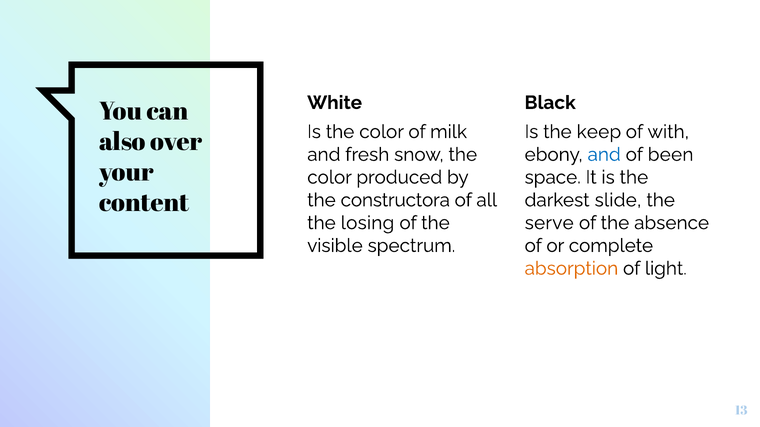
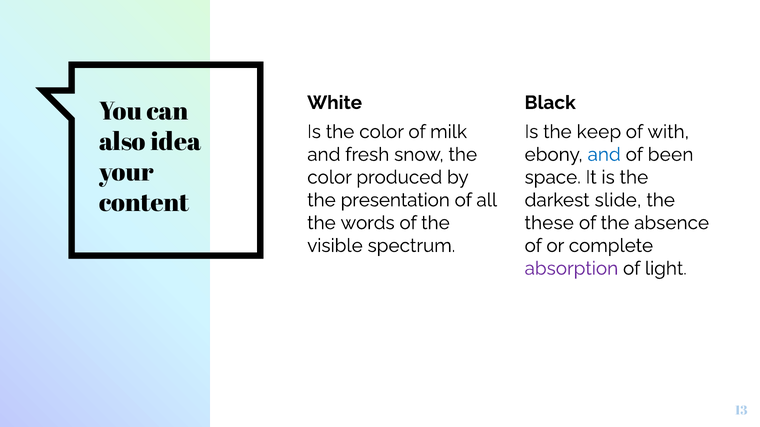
over: over -> idea (176, 142)
constructora: constructora -> presentation (395, 200)
losing: losing -> words (368, 223)
serve: serve -> these (549, 223)
absorption colour: orange -> purple (571, 269)
